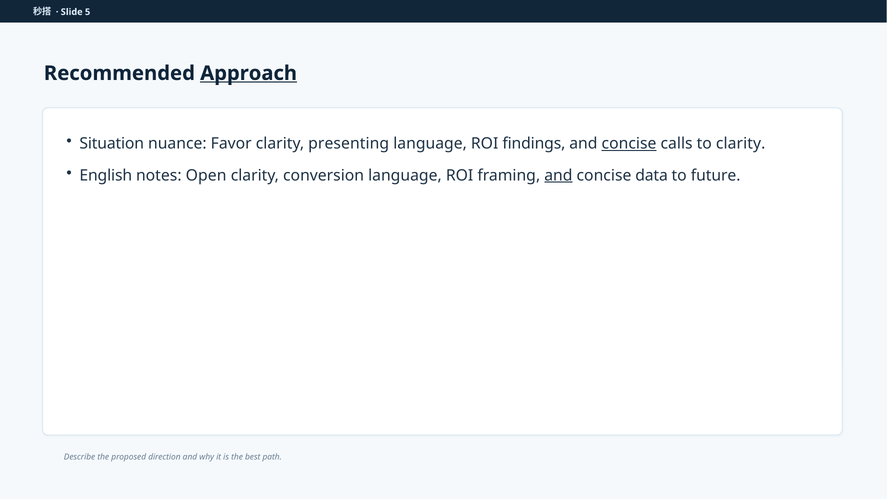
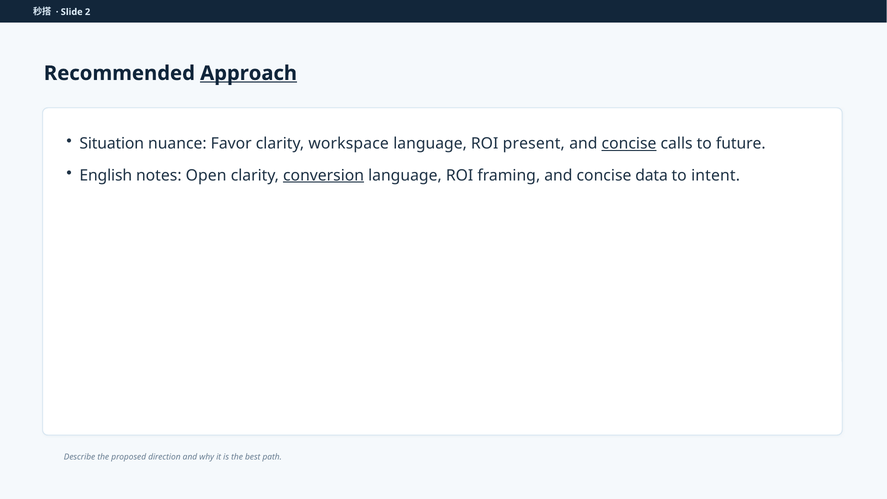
5: 5 -> 2 (88, 12)
presenting: presenting -> workspace (349, 144)
findings: findings -> present (534, 144)
to clarity: clarity -> future (741, 144)
conversion underline: none -> present (324, 175)
and underline: present -> none (558, 175)
future: future -> intent (716, 175)
